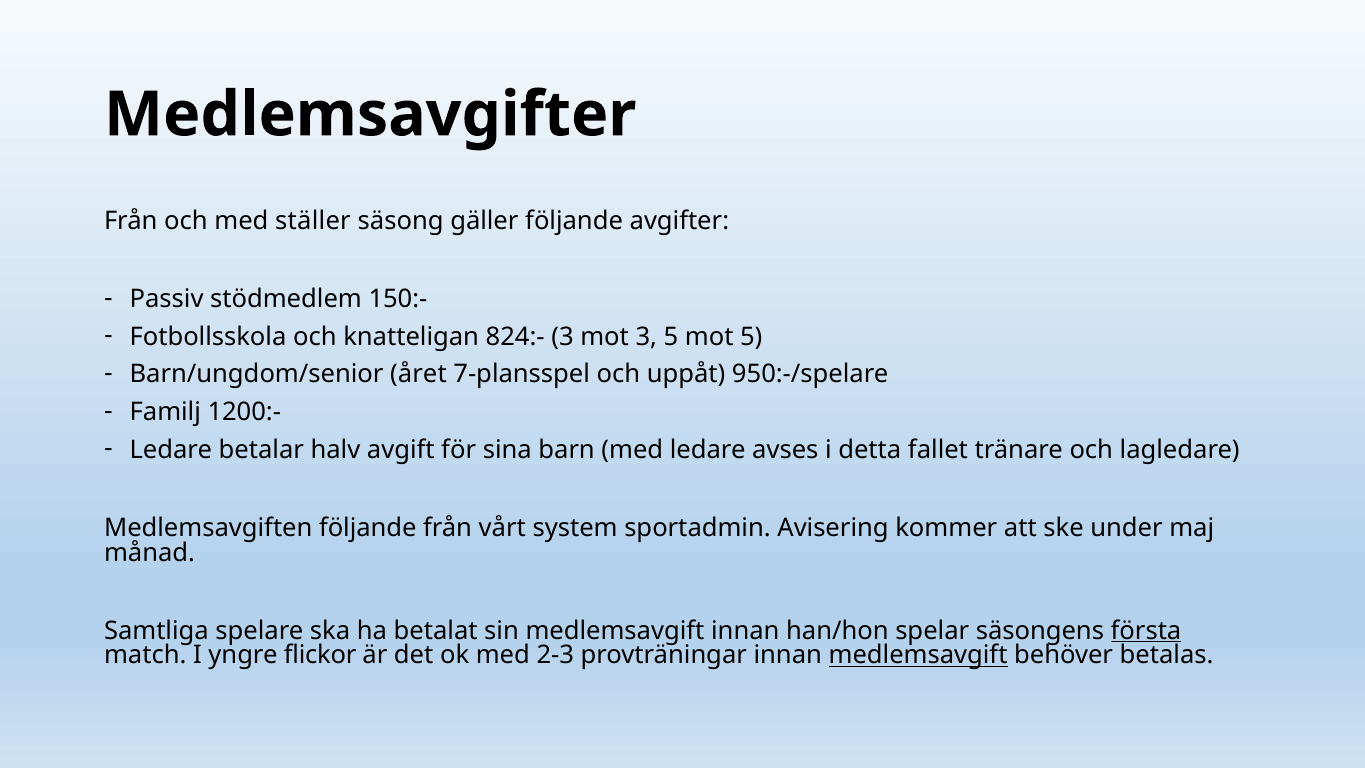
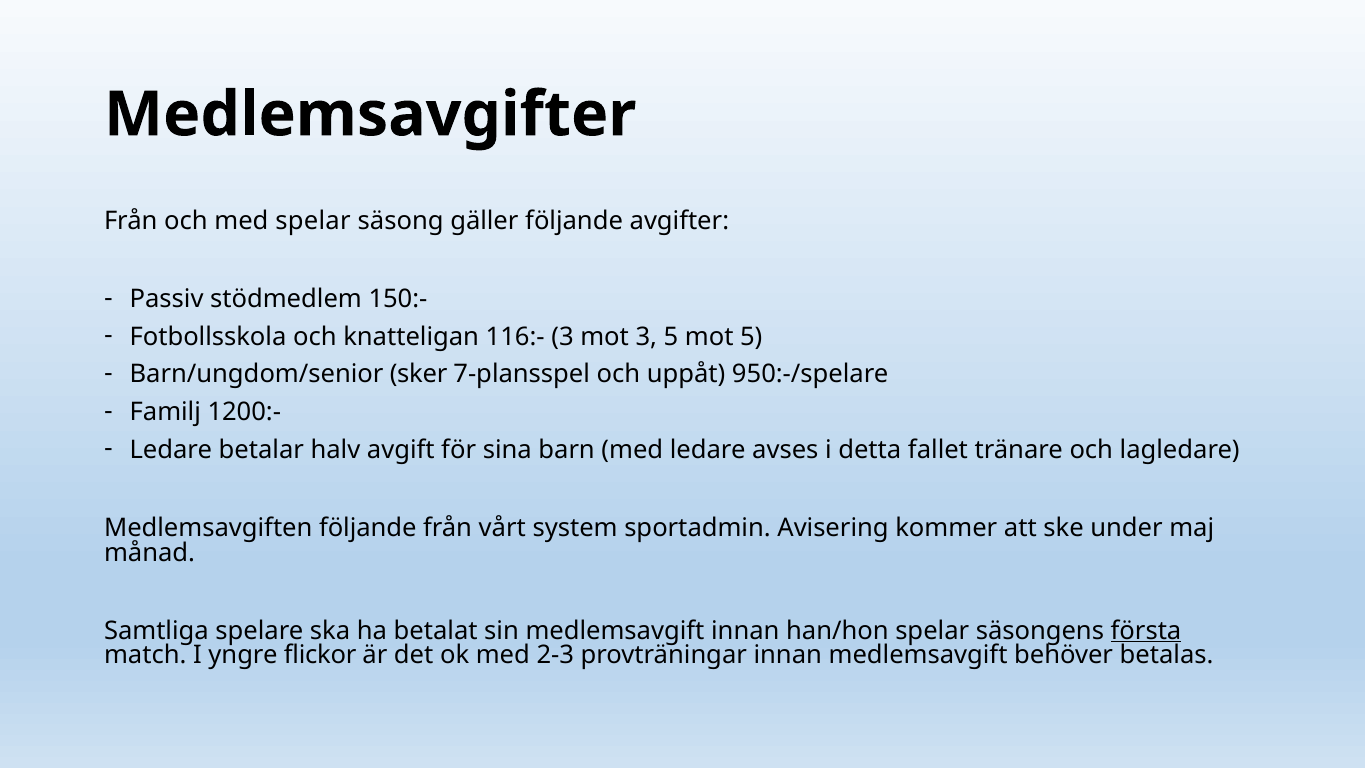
med ställer: ställer -> spelar (313, 221)
824:-: 824:- -> 116:- (515, 337)
året: året -> sker (419, 374)
medlemsavgift underline: present -> none (918, 655)
